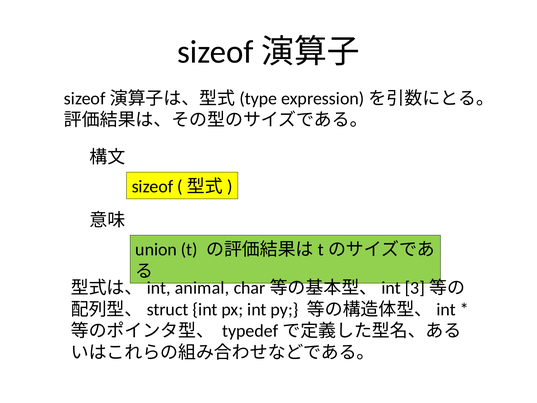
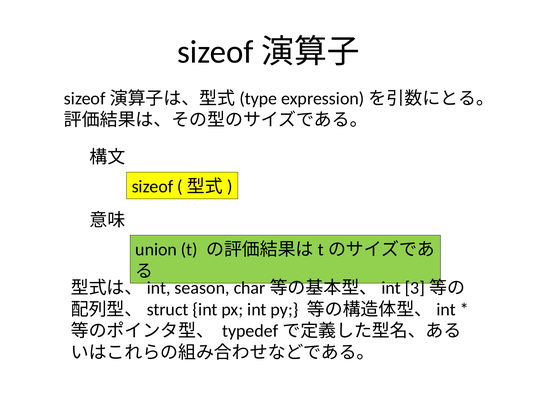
animal: animal -> season (202, 288)
